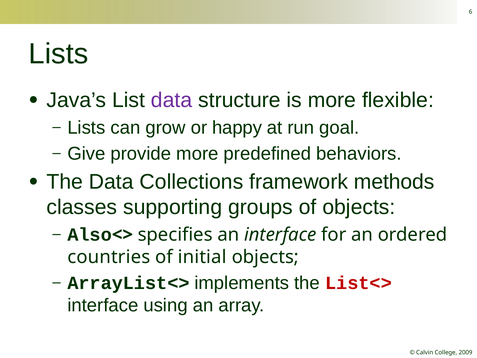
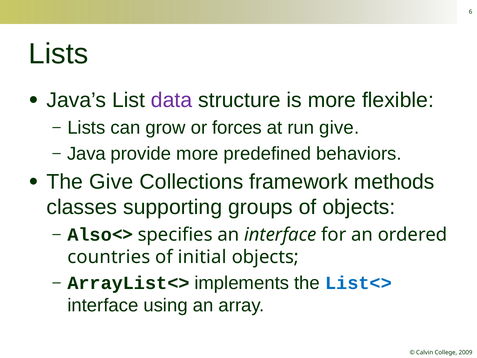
happy: happy -> forces (237, 127)
run goal: goal -> give (339, 127)
Give: Give -> Java (86, 153)
The Data: Data -> Give (111, 182)
List<> colour: red -> blue (358, 283)
